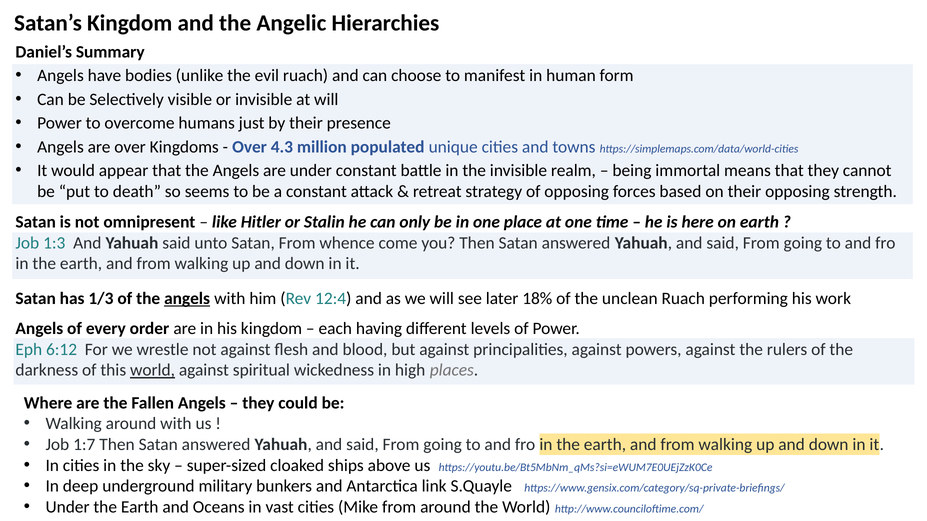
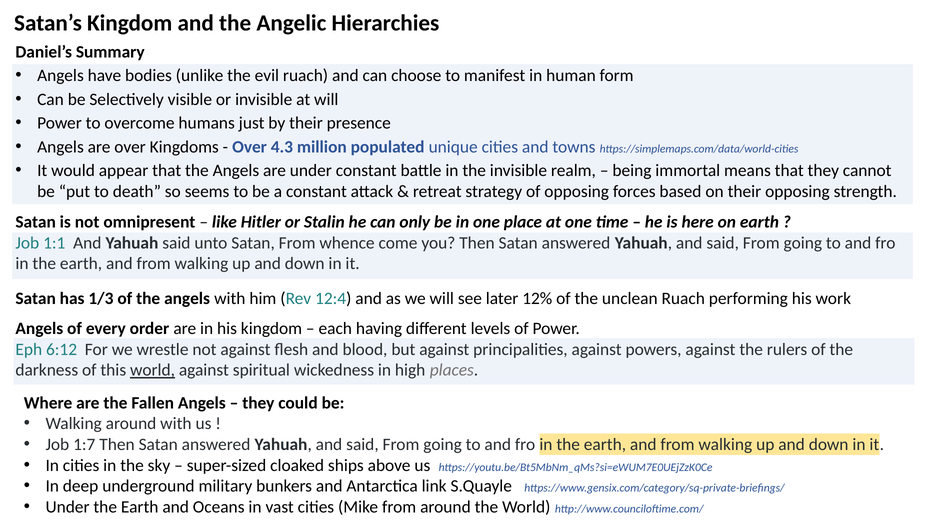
1:3: 1:3 -> 1:1 (54, 243)
angels underline: present -> none (187, 299)
18%: 18% -> 12% (537, 299)
